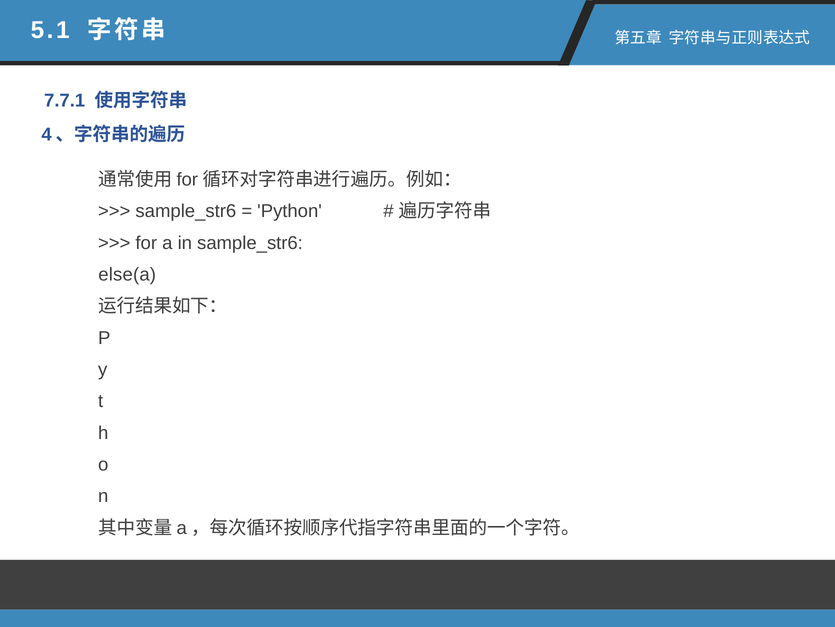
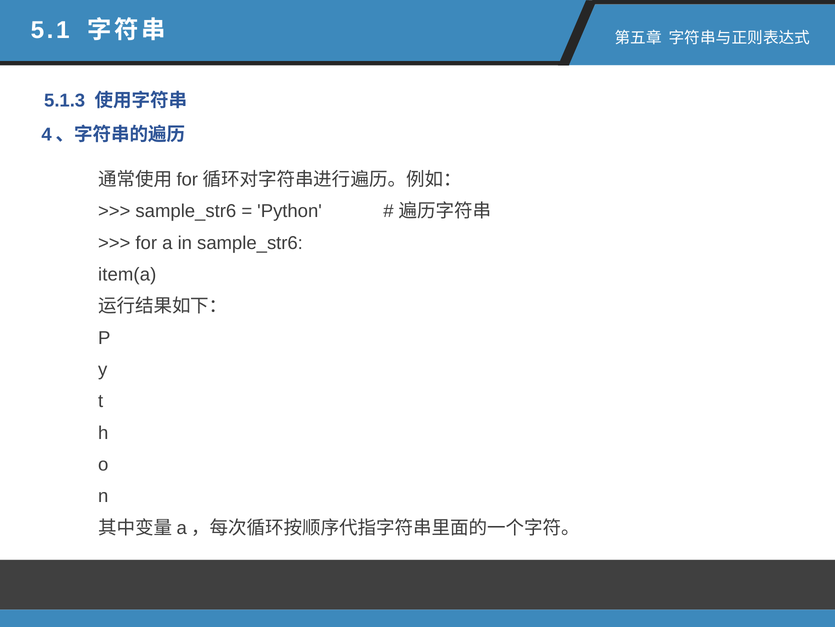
7.7.1: 7.7.1 -> 5.1.3 (65, 101)
else(a: else(a -> item(a (127, 274)
